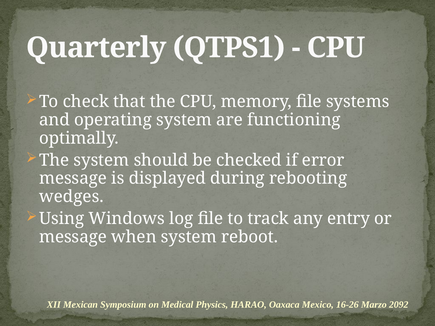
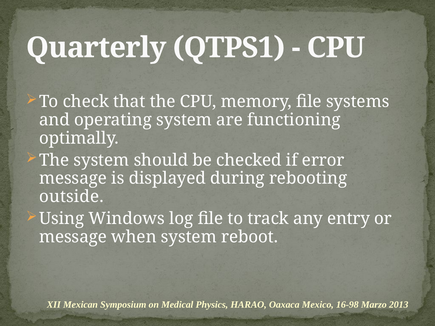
wedges: wedges -> outside (71, 197)
16-26: 16-26 -> 16-98 (347, 305)
2092: 2092 -> 2013 (399, 305)
